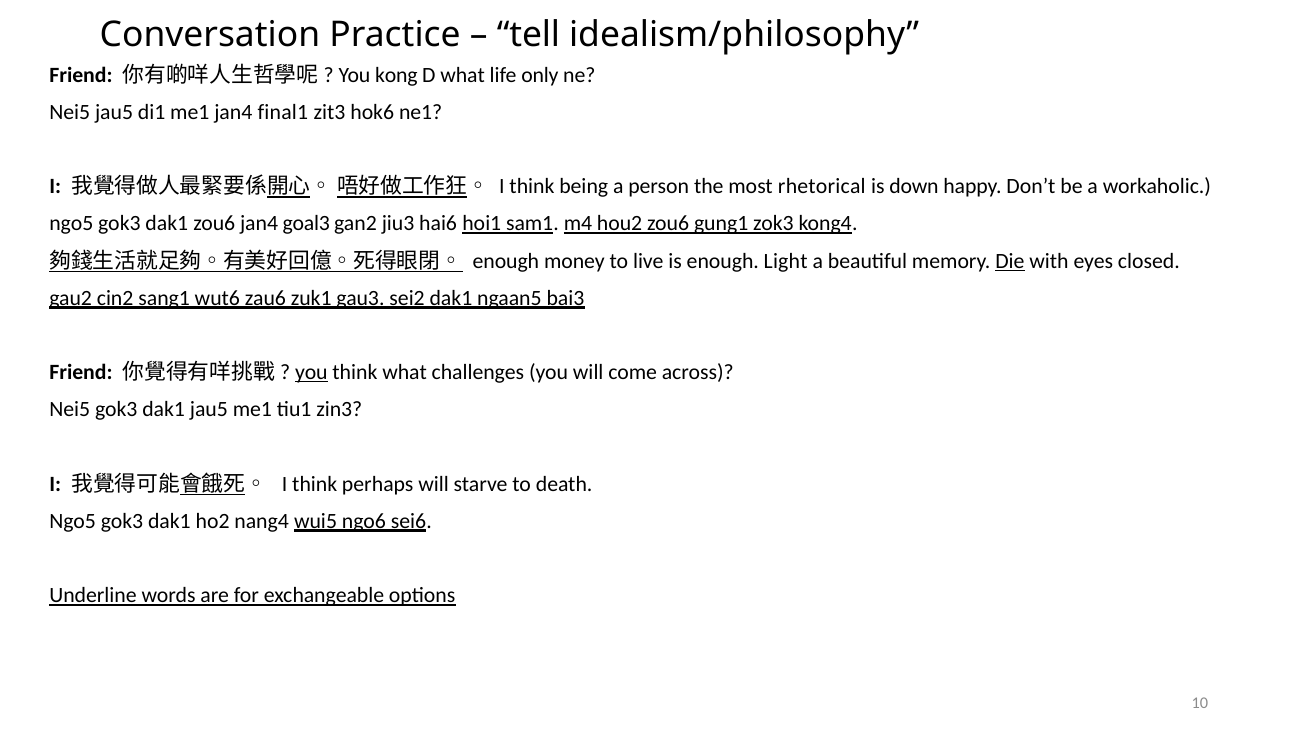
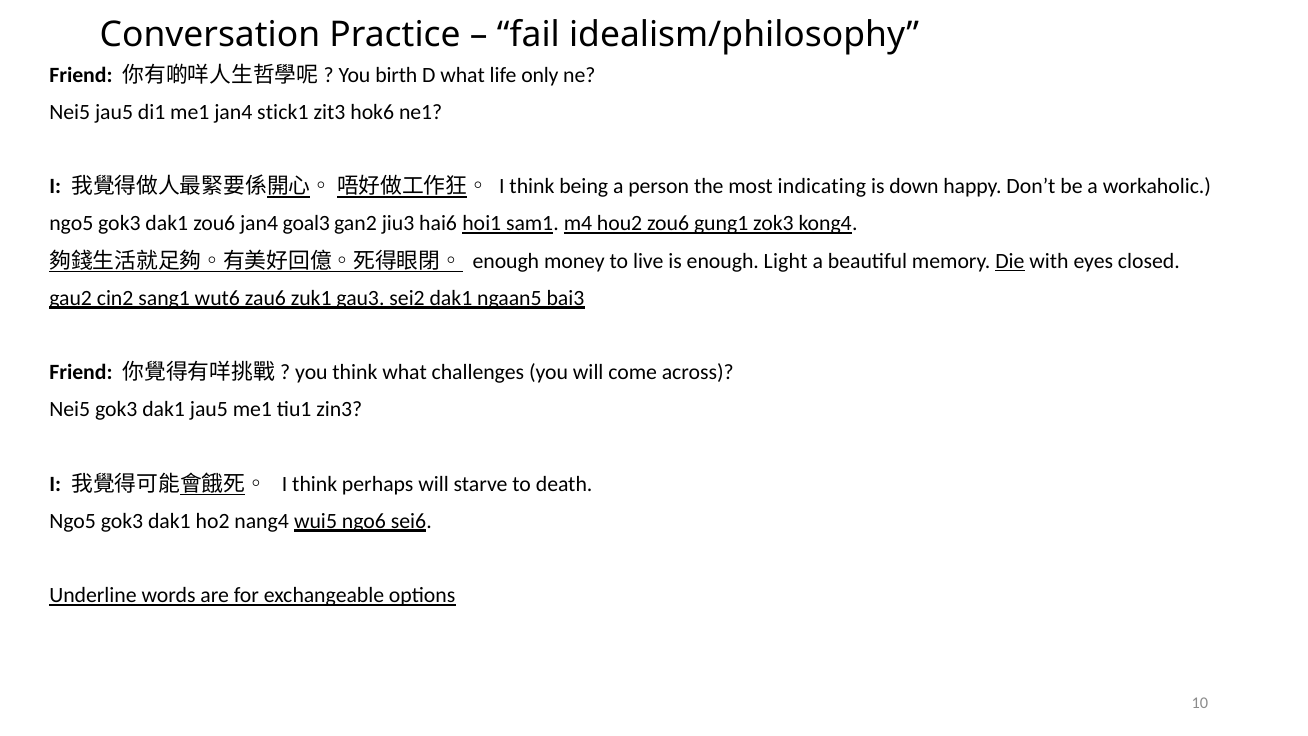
tell: tell -> fail (528, 35)
kong: kong -> birth (396, 75)
final1: final1 -> stick1 (283, 112)
rhetorical: rhetorical -> indicating (822, 186)
you underline: present -> none (311, 372)
